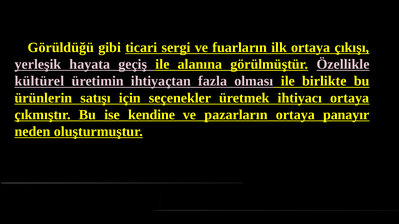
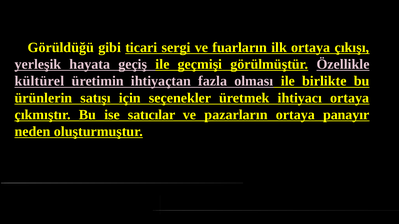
alanına: alanına -> geçmişi (200, 64)
kendine: kendine -> satıcılar (152, 115)
